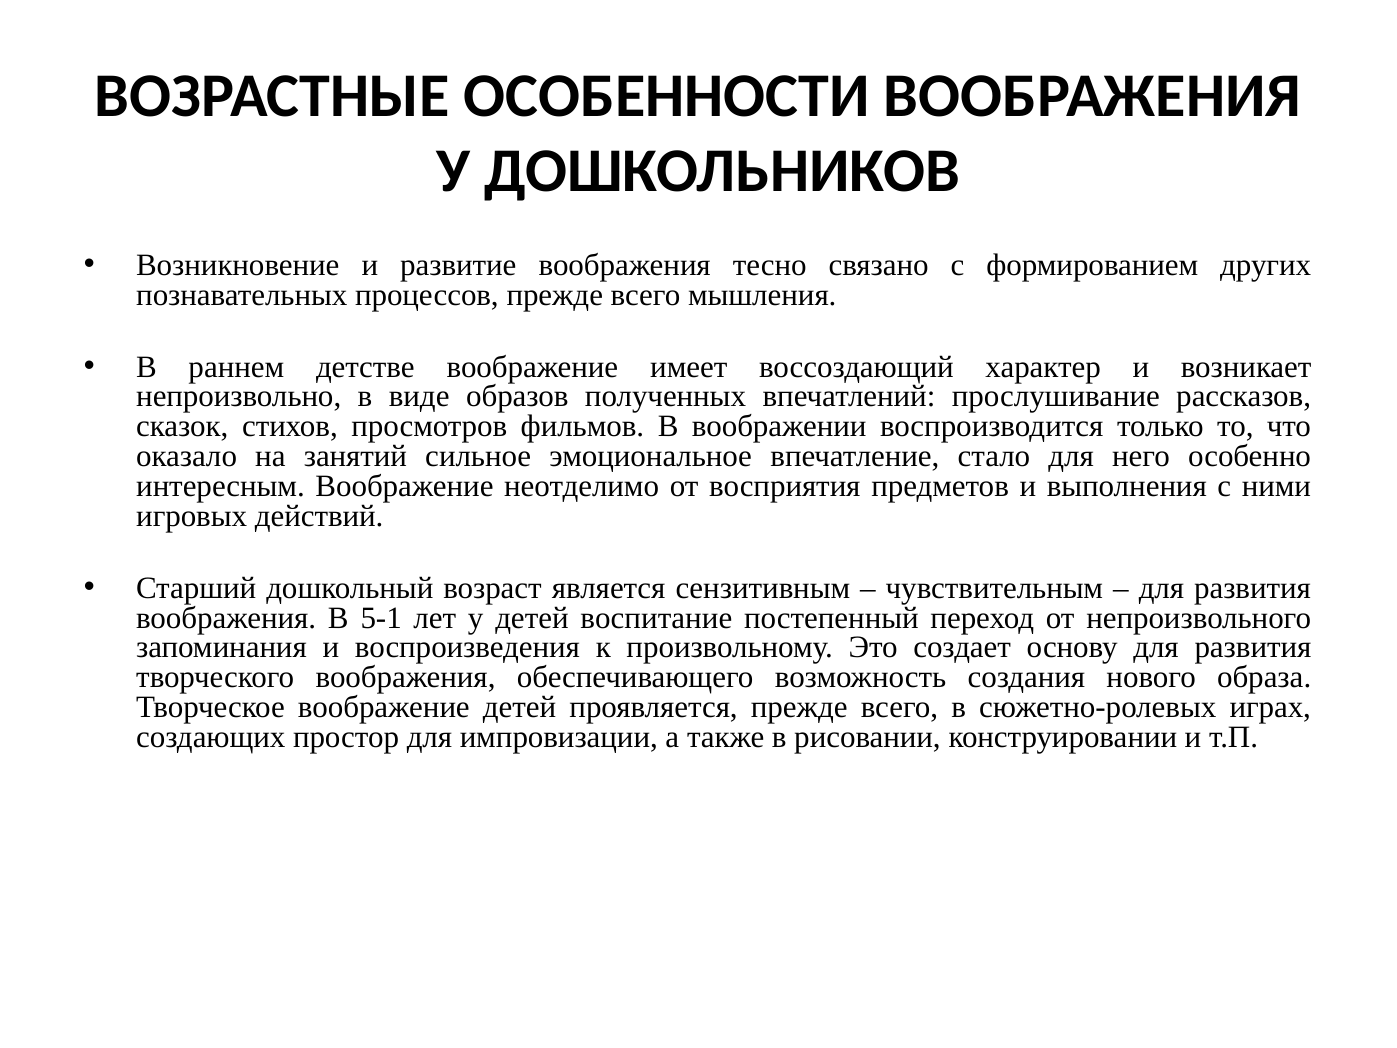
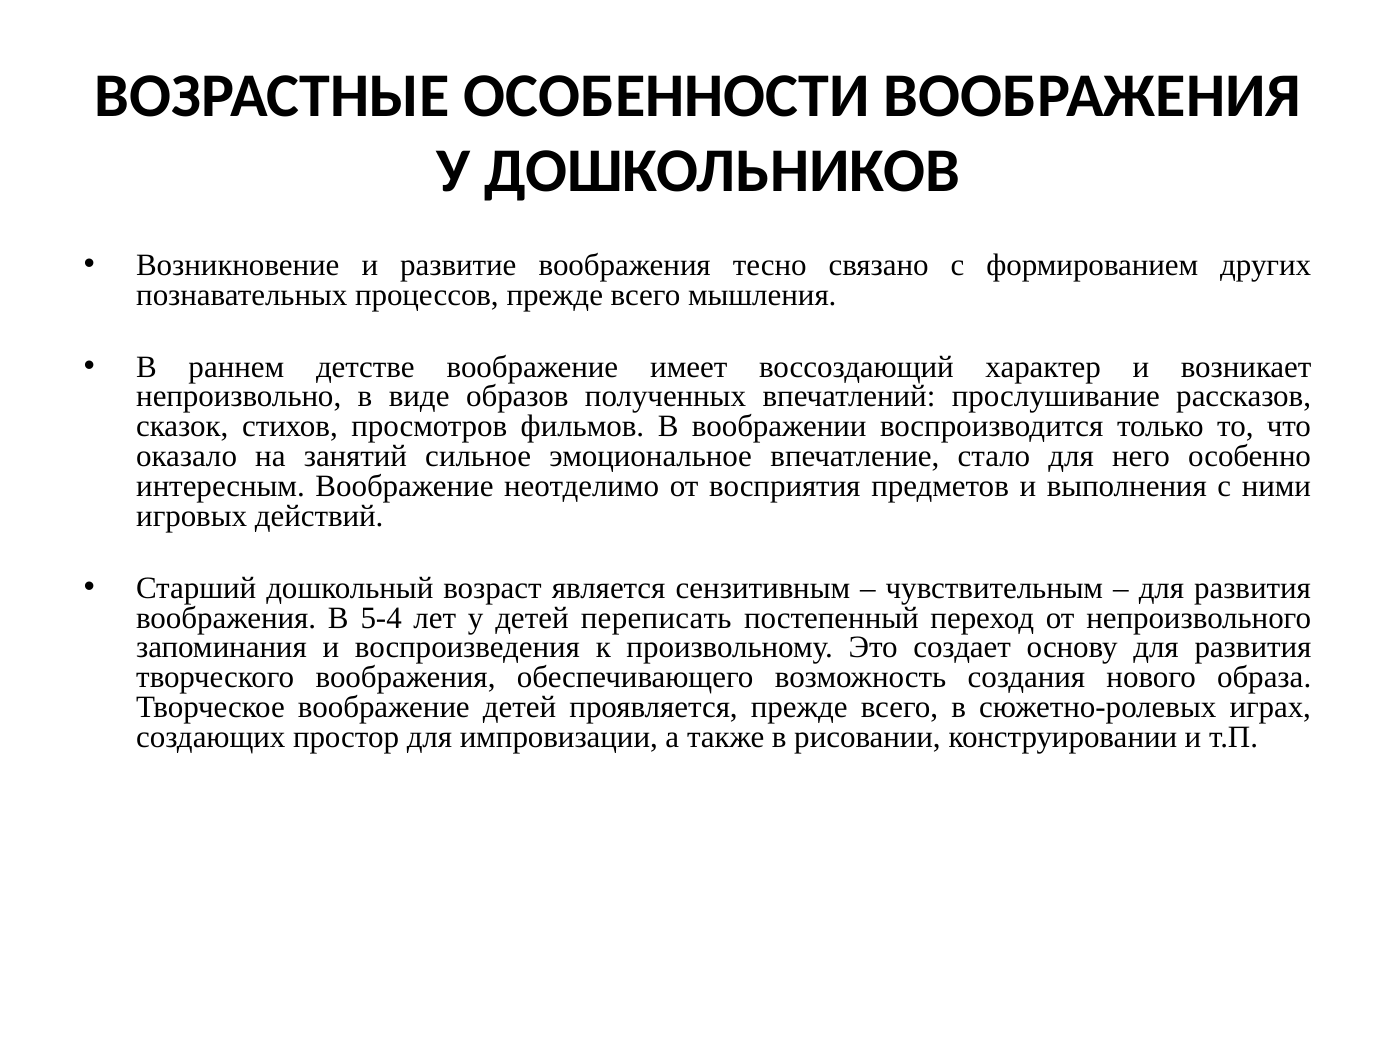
5-1: 5-1 -> 5-4 (381, 618)
воспитание: воспитание -> переписать (656, 618)
